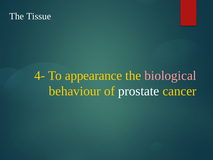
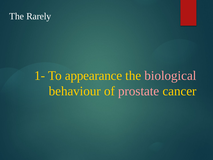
Tissue: Tissue -> Rarely (39, 16)
4-: 4- -> 1- (40, 75)
prostate colour: white -> pink (139, 91)
